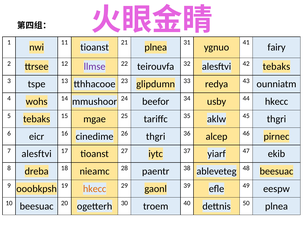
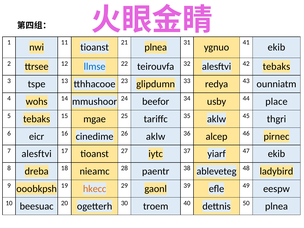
fairy: fairy -> ekib (276, 47)
llmse colour: purple -> blue (95, 67)
44 hkecc: hkecc -> place (276, 102)
26 thgri: thgri -> aklw (156, 136)
48 beesuac: beesuac -> ladybird (276, 171)
